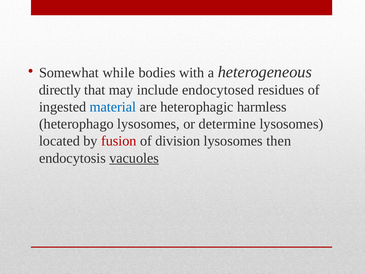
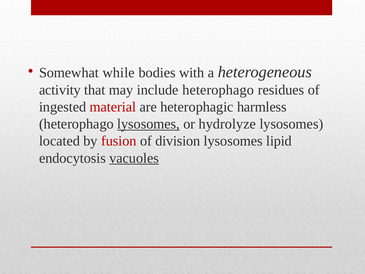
directly: directly -> activity (60, 90)
include endocytosed: endocytosed -> heterophago (218, 90)
material colour: blue -> red (113, 107)
lysosomes underline: none -> present (148, 124)
determine: determine -> hydrolyze (227, 124)
then: then -> lipid (279, 141)
